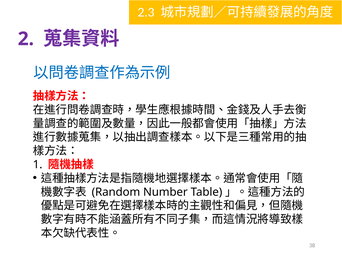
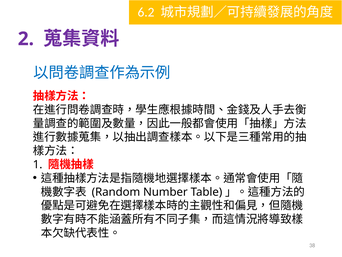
2.3: 2.3 -> 6.2 (146, 12)
